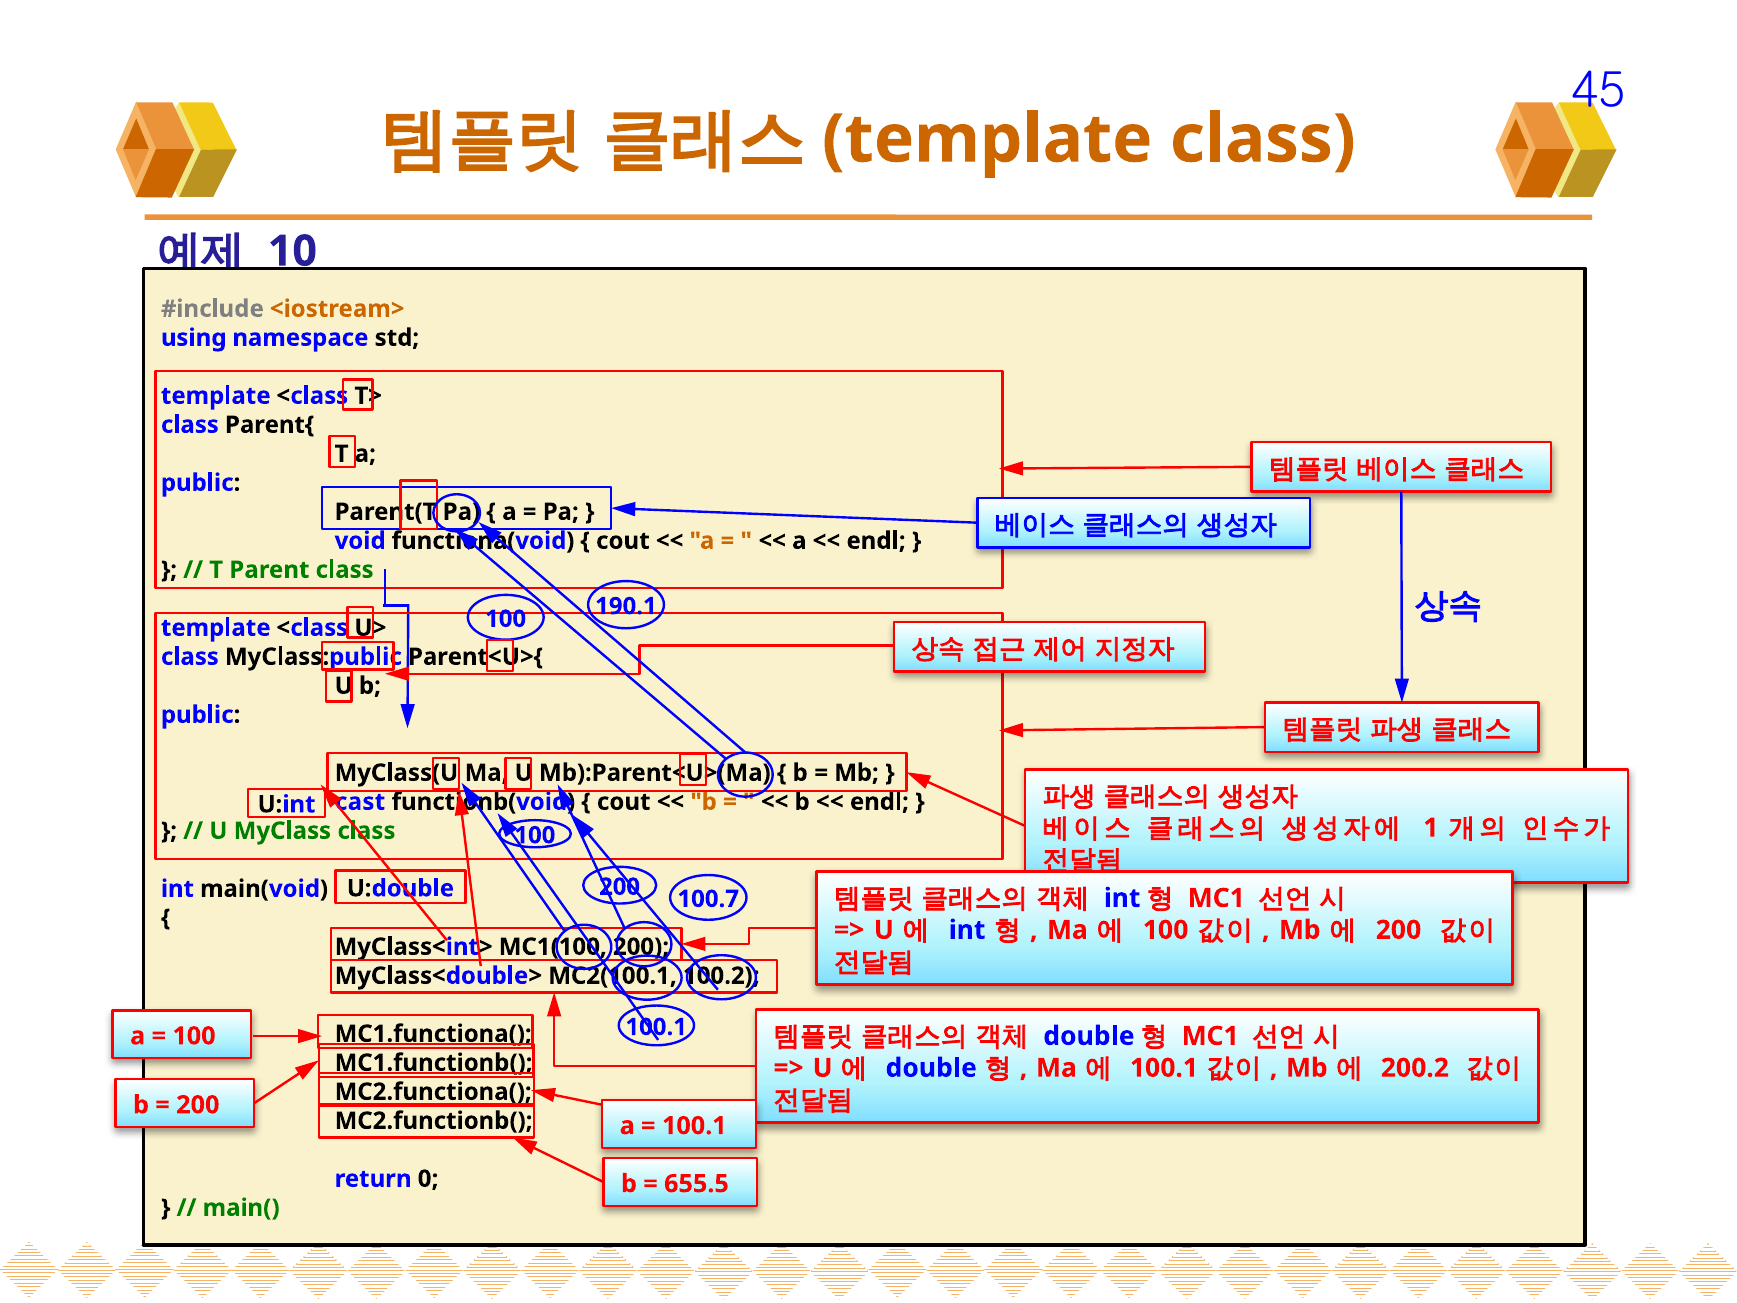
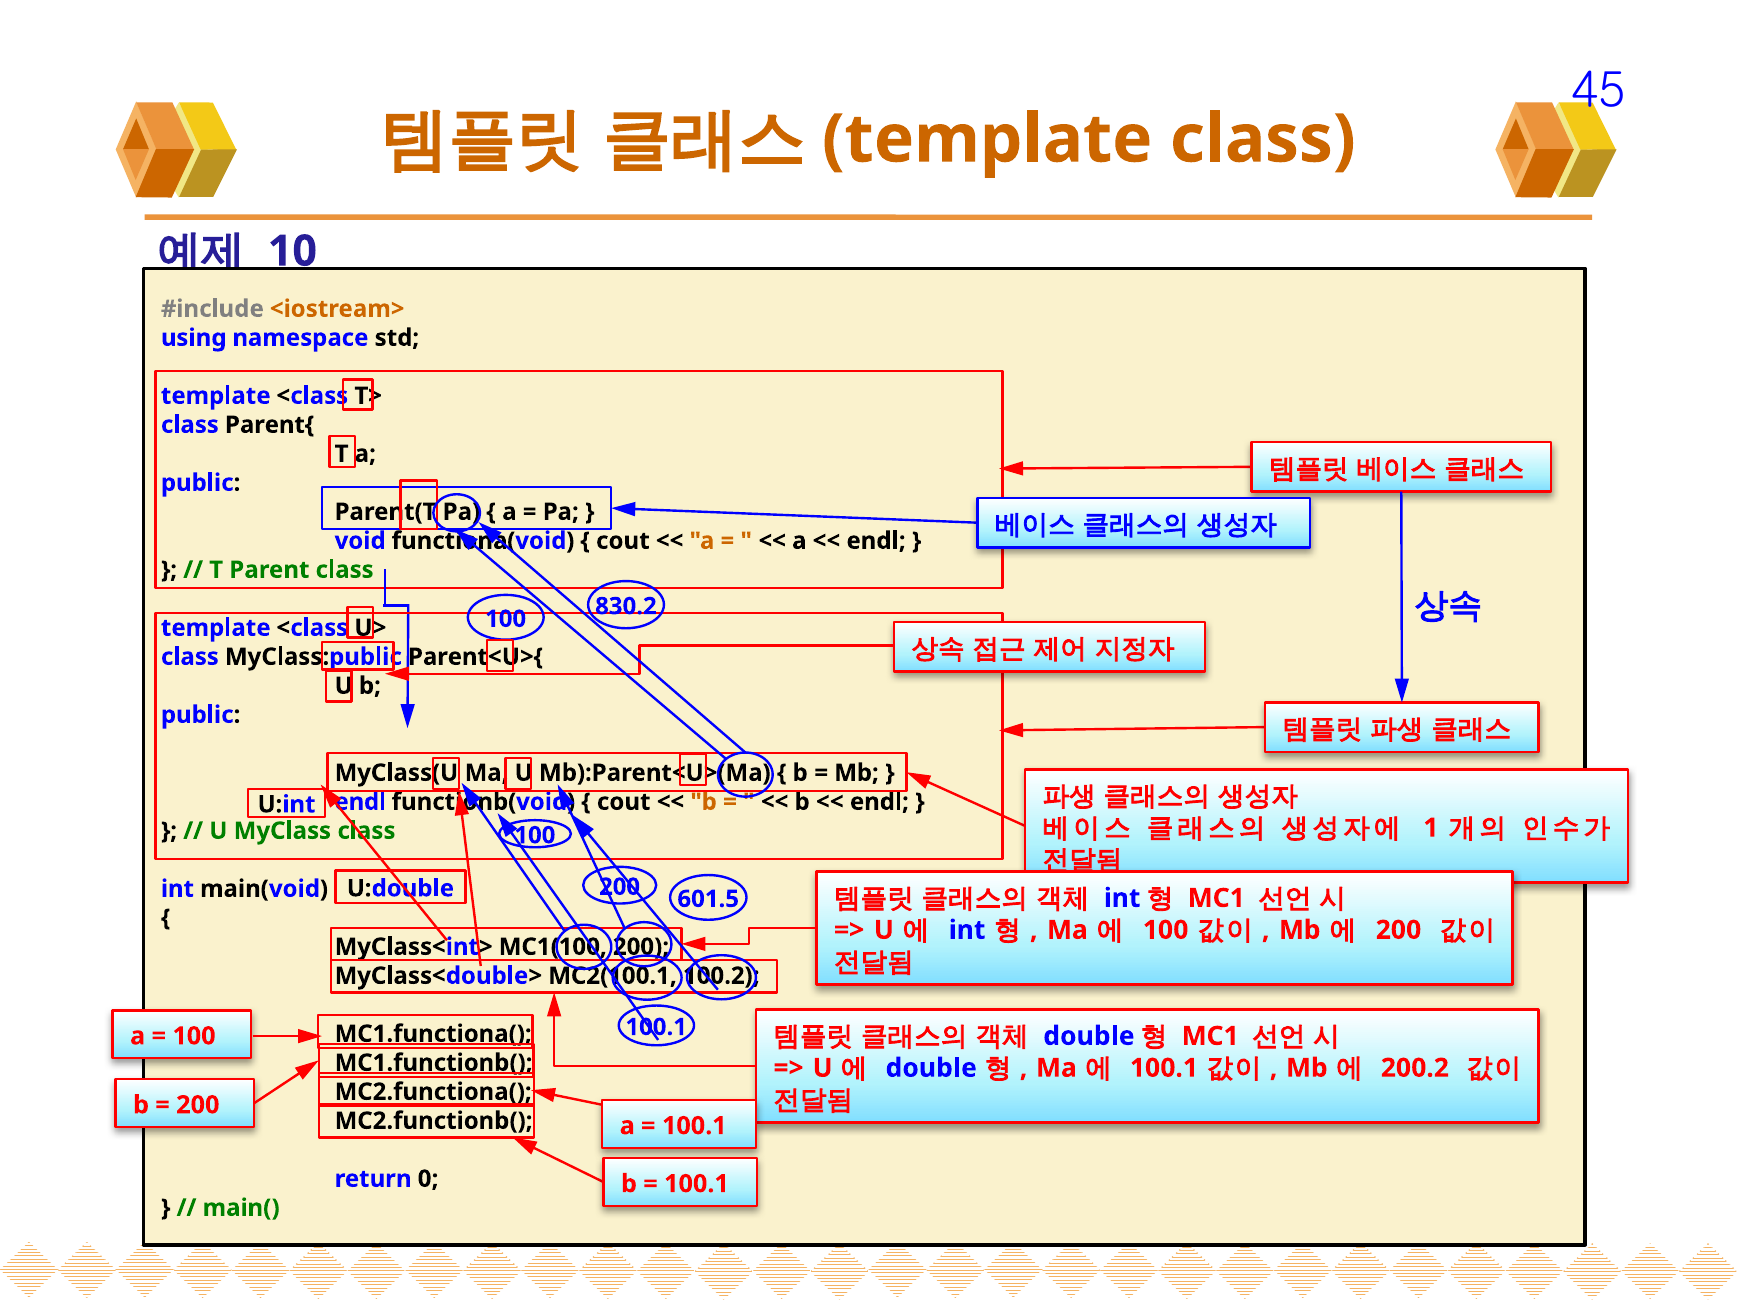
190.1: 190.1 -> 830.2 (626, 606)
cast: cast -> endl (360, 802)
100.7: 100.7 -> 601.5 (708, 899)
655.5: 655.5 -> 100.1 (696, 1184)
